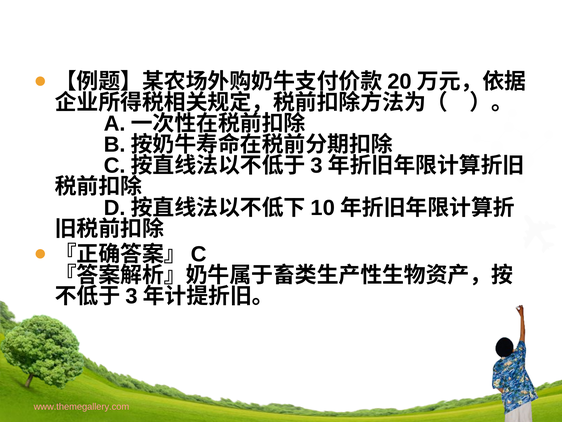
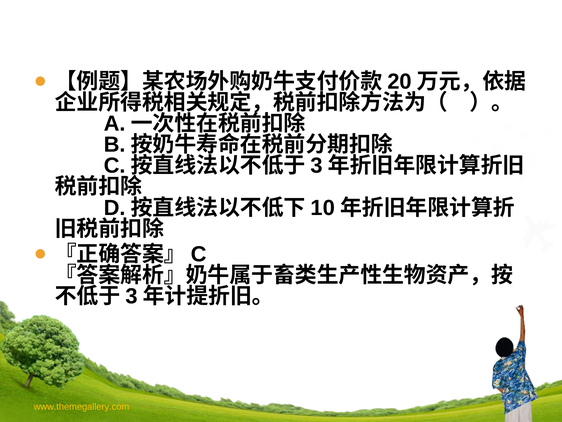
www.themegallery.com colour: pink -> yellow (81, 406)
